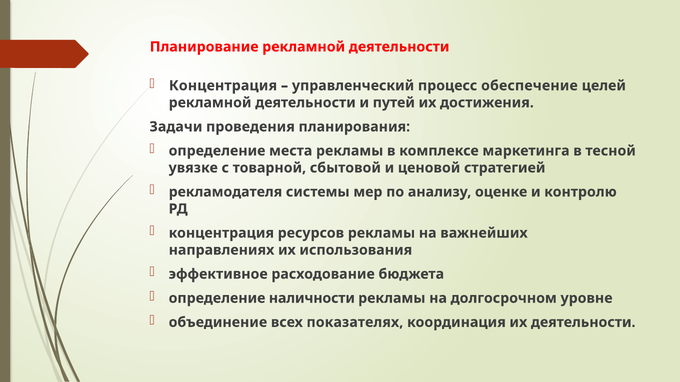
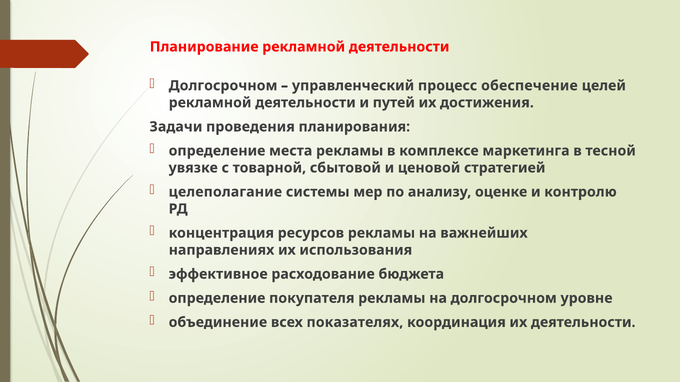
Концентрация: Концентрация -> Долгосрочном (223, 86)
рекламодателя: рекламодателя -> целеполагание (225, 192)
наличности: наличности -> покупателя (312, 299)
